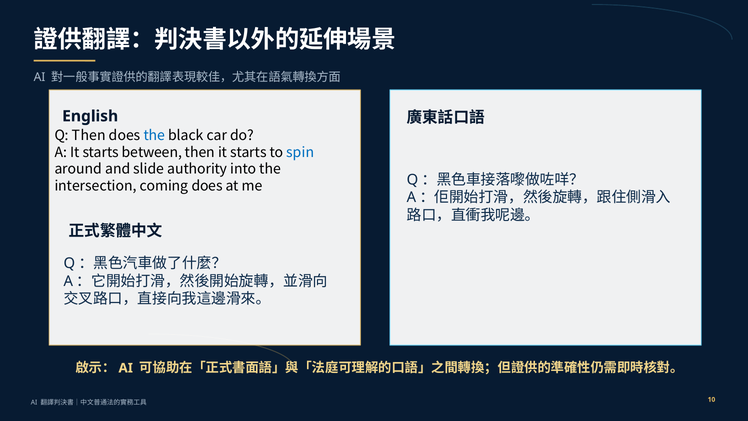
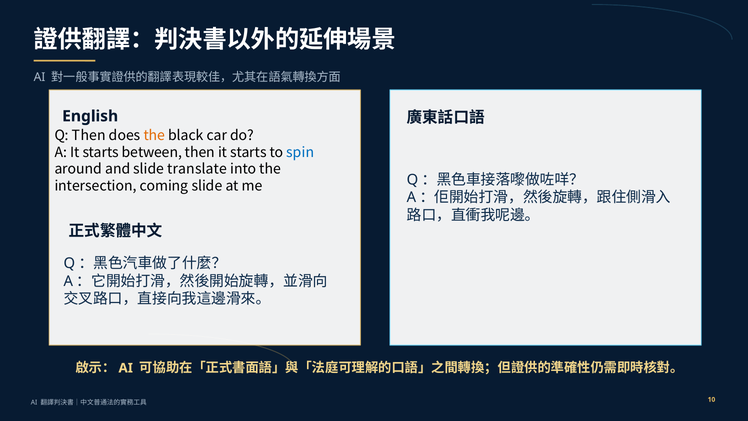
the colour: blue -> orange (154, 136)
authority: authority -> translate (197, 169)
coming does: does -> slide (207, 186)
